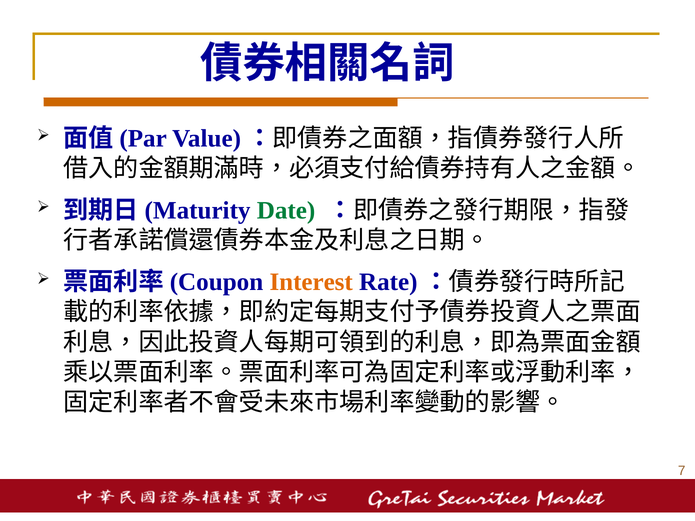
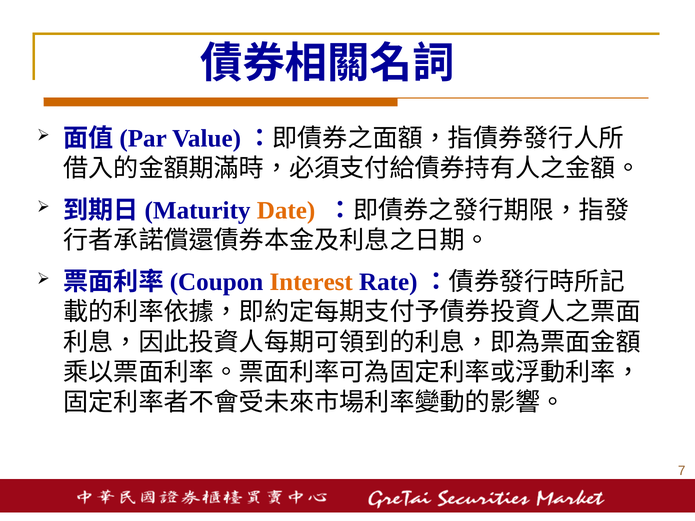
Date colour: green -> orange (286, 210)
